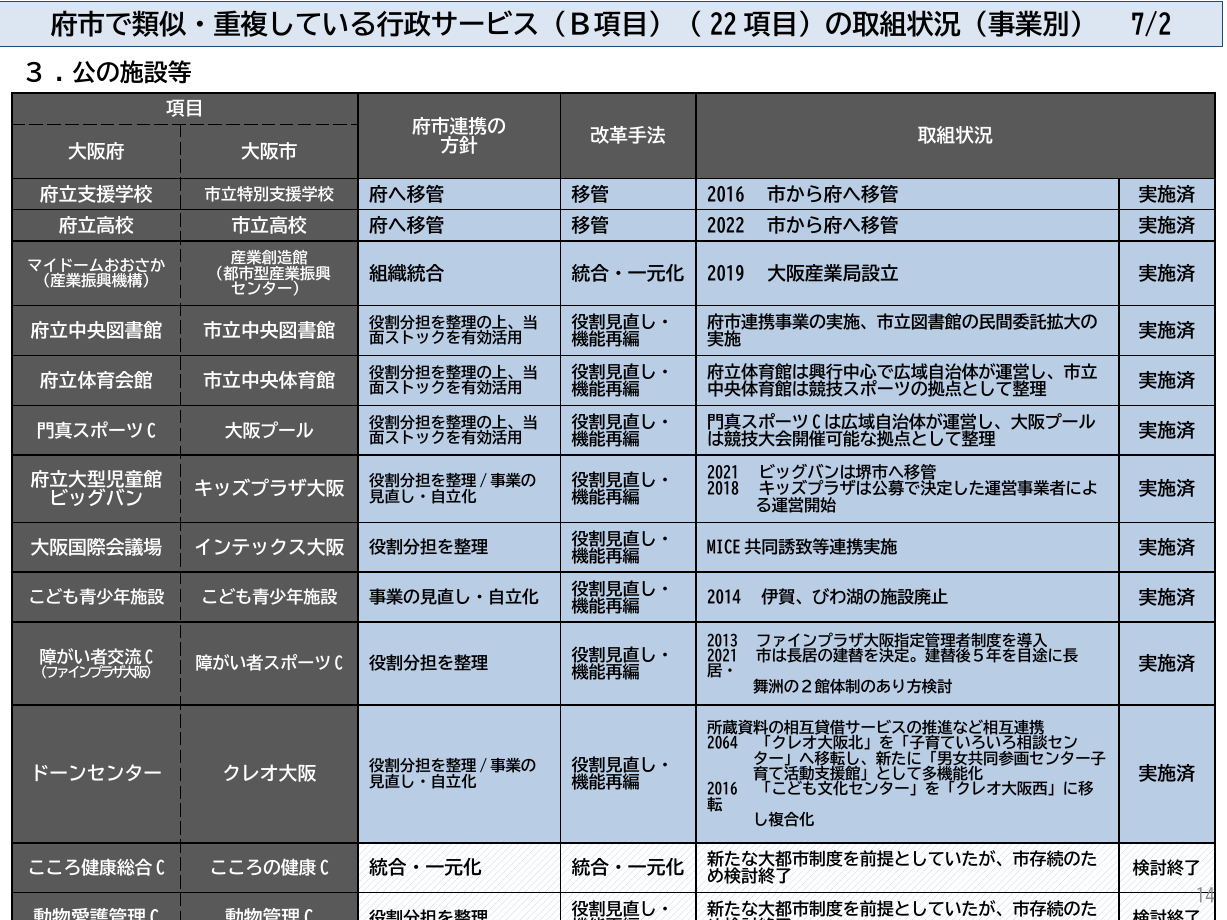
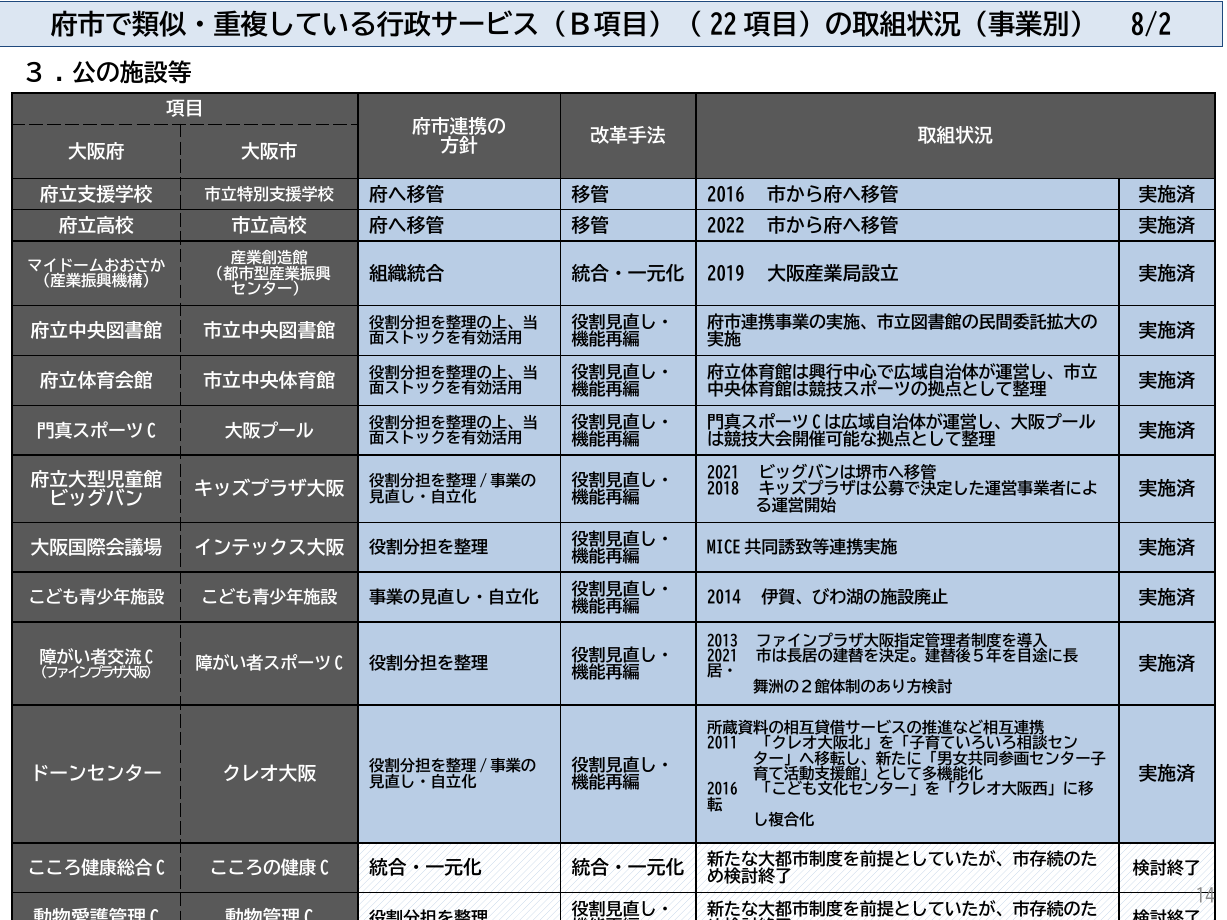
7/2: 7/2 -> 8/2 (1151, 26)
2064: 2064 -> 2011 (722, 744)
